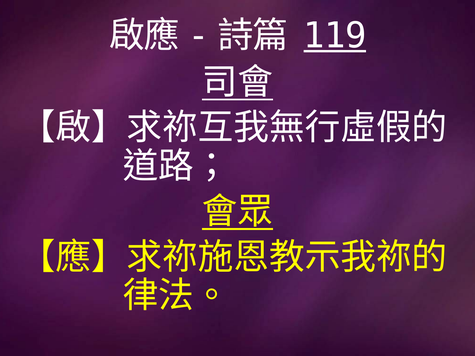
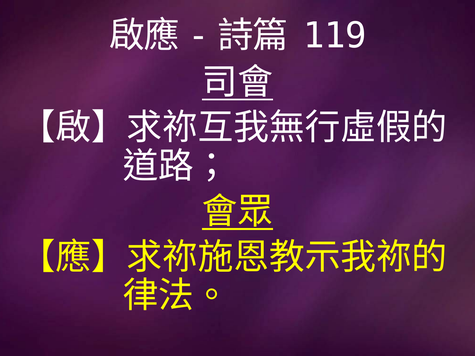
119 underline: present -> none (335, 36)
